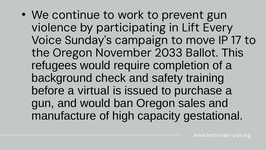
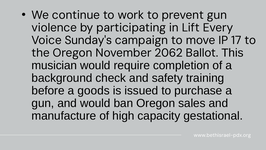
2033: 2033 -> 2062 (169, 53)
refugees: refugees -> musician (54, 65)
virtual: virtual -> goods (94, 90)
